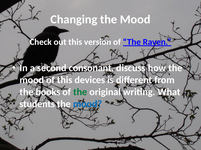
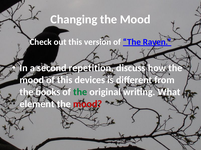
consonant: consonant -> repetition (91, 68)
students: students -> element (37, 105)
mood colour: blue -> red (88, 105)
